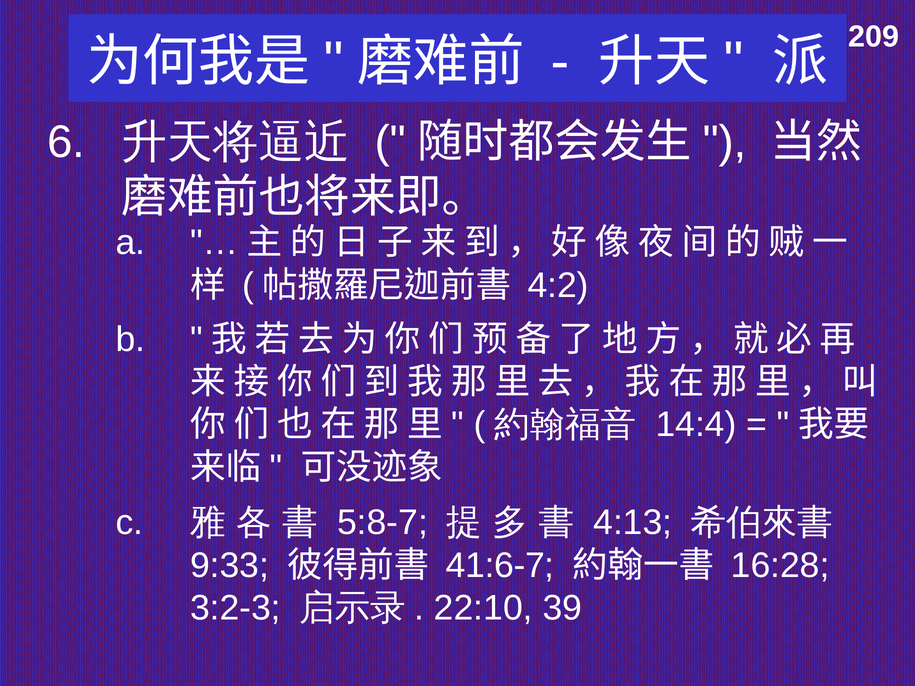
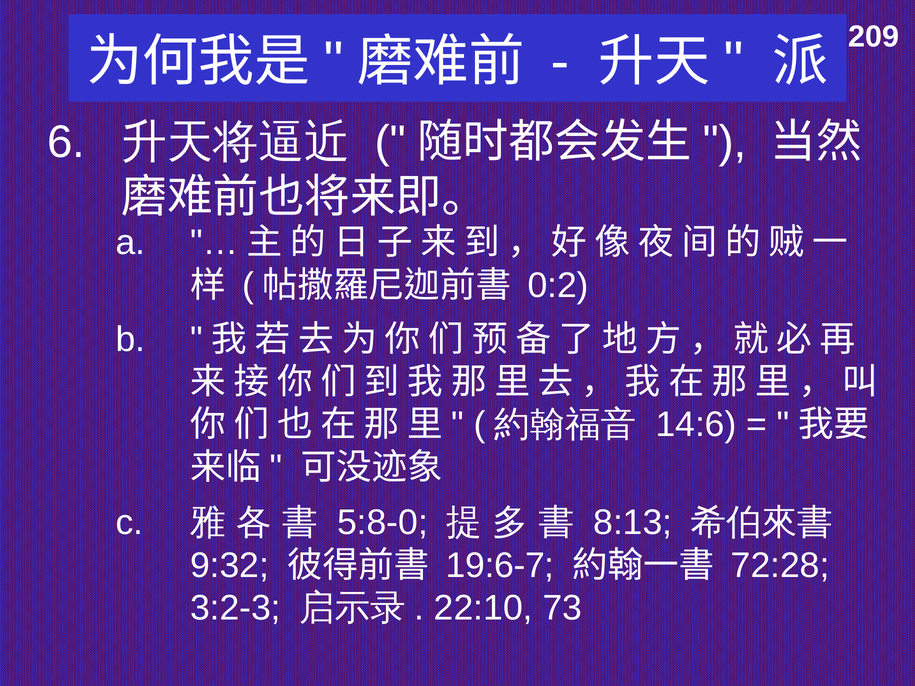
4:2: 4:2 -> 0:2 (558, 285)
14:4: 14:4 -> 14:6 (696, 425)
5:8-7: 5:8-7 -> 5:8-0 (382, 523)
4:13: 4:13 -> 8:13 (633, 523)
9:33: 9:33 -> 9:32 (230, 566)
41:6-7: 41:6-7 -> 19:6-7 (500, 566)
16:28: 16:28 -> 72:28 (780, 566)
39: 39 -> 73 (562, 608)
